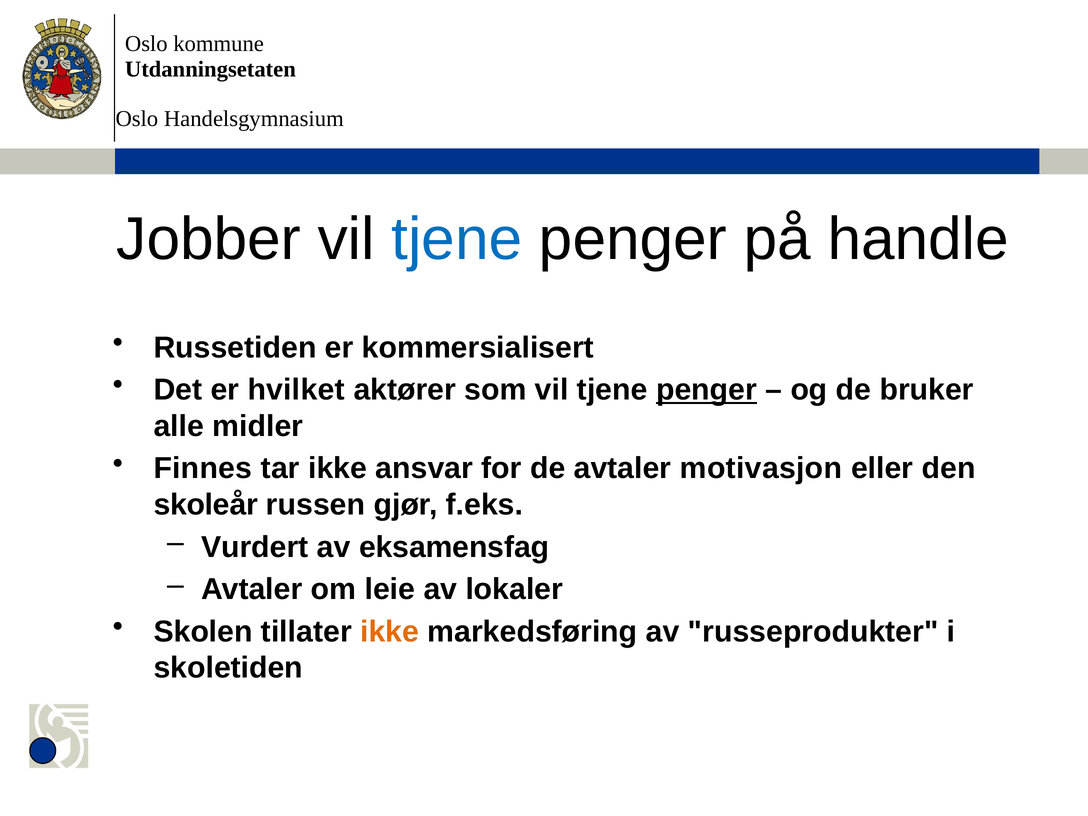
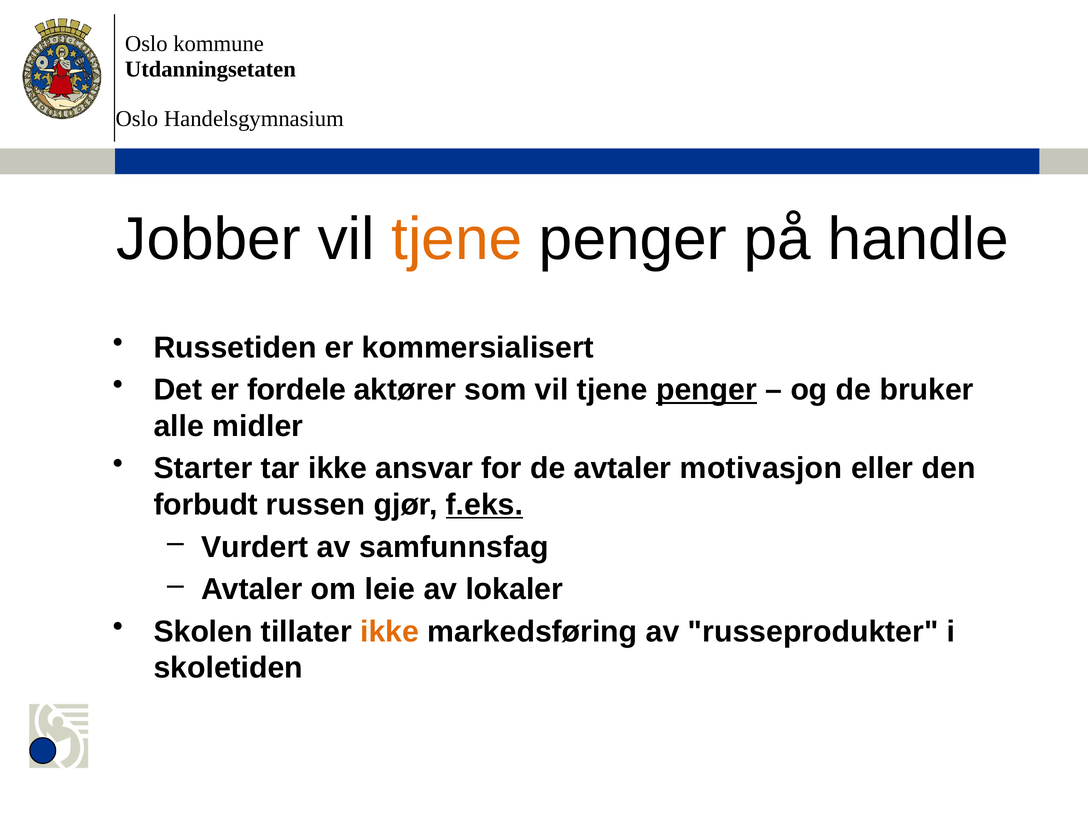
tjene colour: blue -> orange (457, 239)
hvilket: hvilket -> fordele (296, 390)
Finnes: Finnes -> Starter (203, 468)
skoleår: skoleår -> forbudt (206, 505)
f.eks underline: none -> present (485, 505)
eksamensfag: eksamensfag -> samfunnsfag (454, 547)
